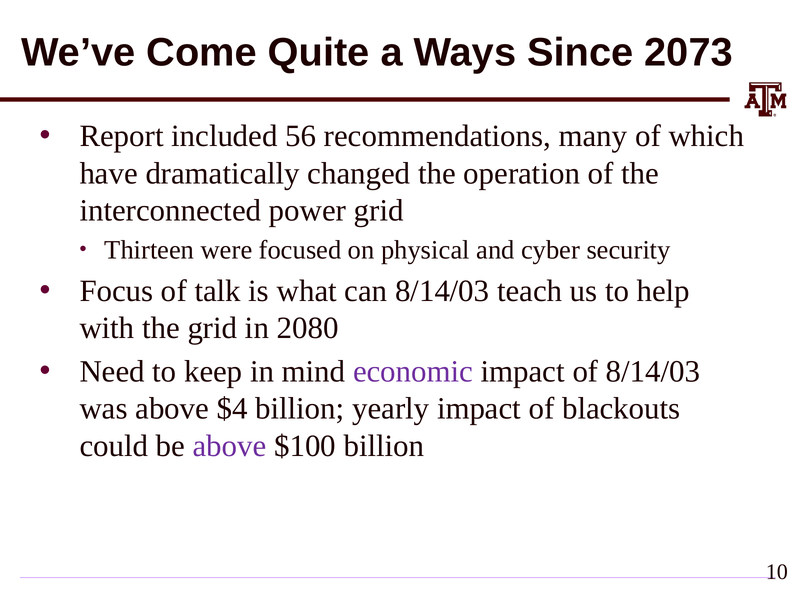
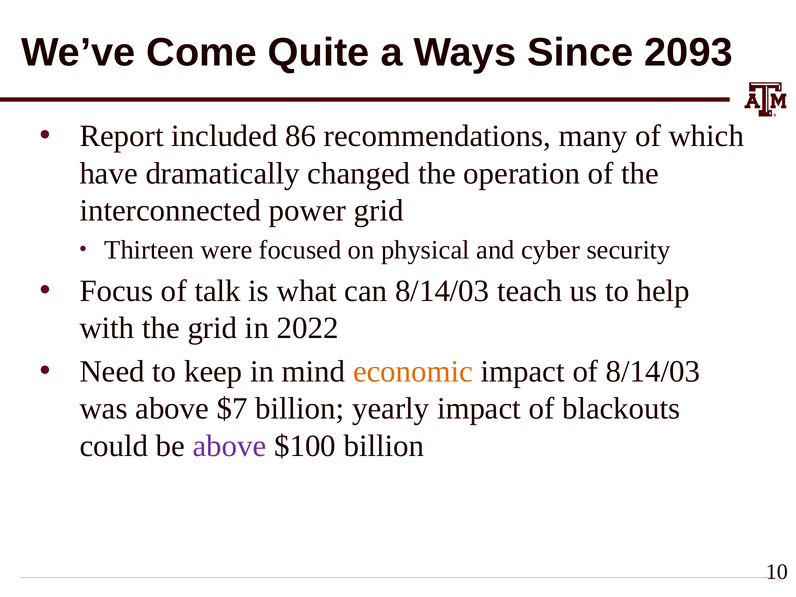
2073: 2073 -> 2093 (689, 53)
56: 56 -> 86 (301, 136)
2080: 2080 -> 2022 (308, 328)
economic colour: purple -> orange (413, 372)
$4: $4 -> $7 (232, 409)
